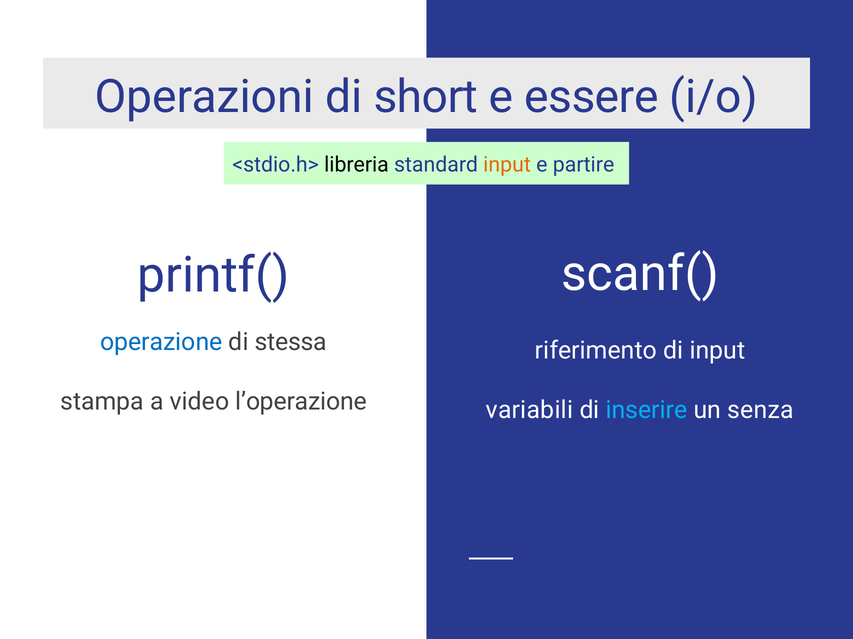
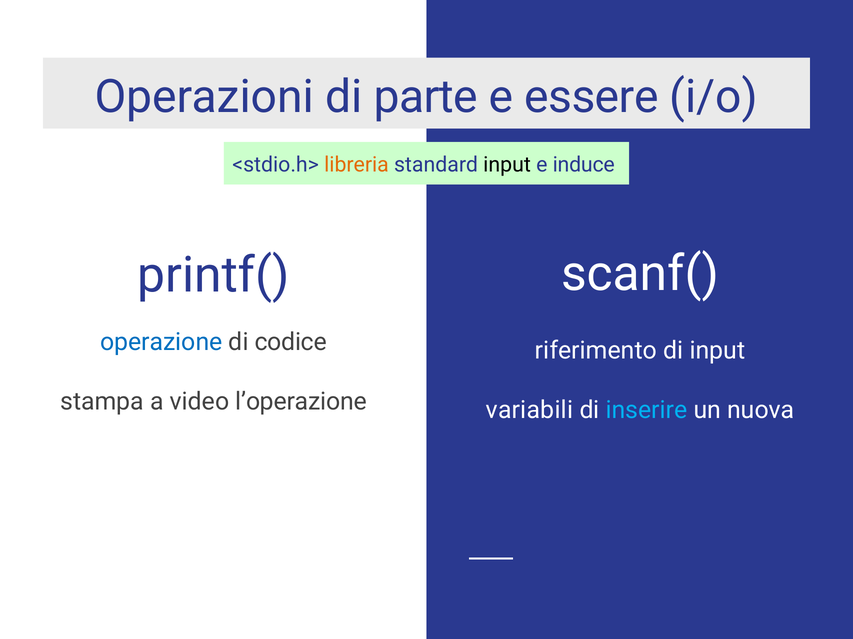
short: short -> parte (426, 97)
libreria colour: black -> orange (356, 165)
input colour: orange -> black (507, 165)
partire: partire -> induce (584, 165)
stessa: stessa -> codice (291, 343)
senza: senza -> nuova (761, 410)
